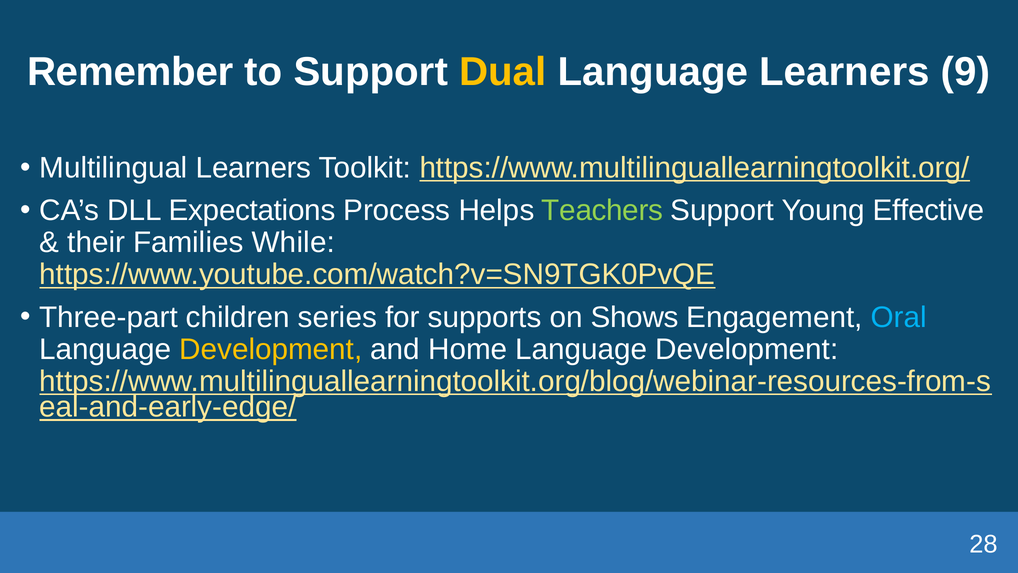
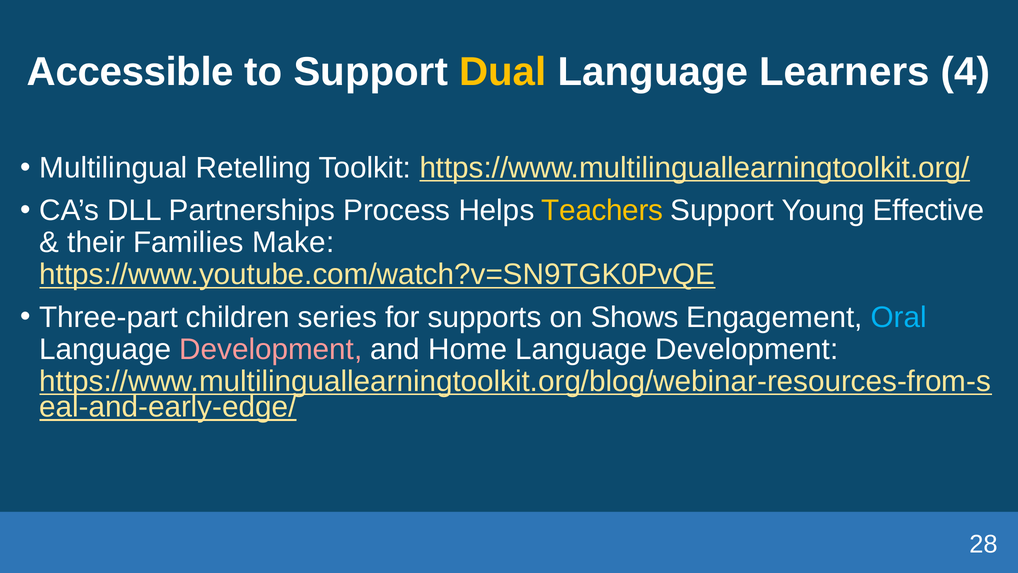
Remember: Remember -> Accessible (130, 72)
9: 9 -> 4 (965, 72)
Multilingual Learners: Learners -> Retelling (253, 168)
Expectations: Expectations -> Partnerships (252, 210)
Teachers colour: light green -> yellow (602, 210)
While: While -> Make (293, 242)
Development colour: yellow -> pink (271, 349)
